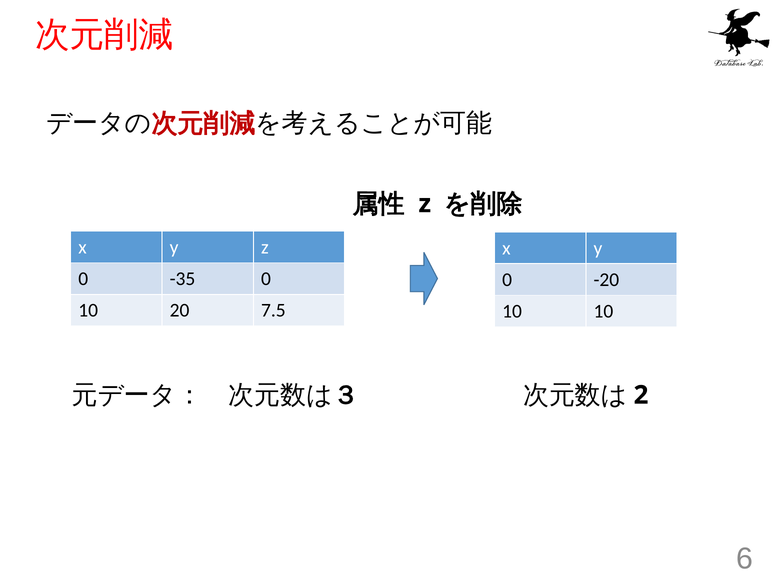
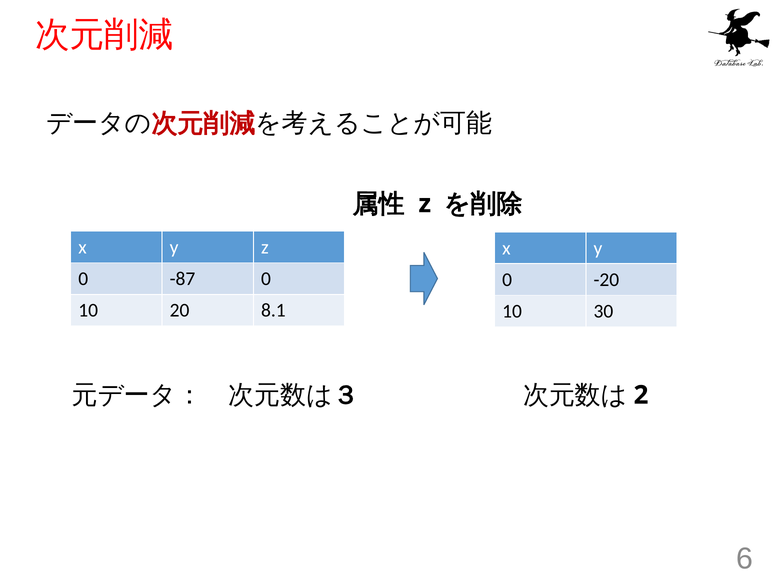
-35: -35 -> -87 (182, 279)
7.5: 7.5 -> 8.1 (273, 310)
10 10: 10 -> 30 (603, 311)
